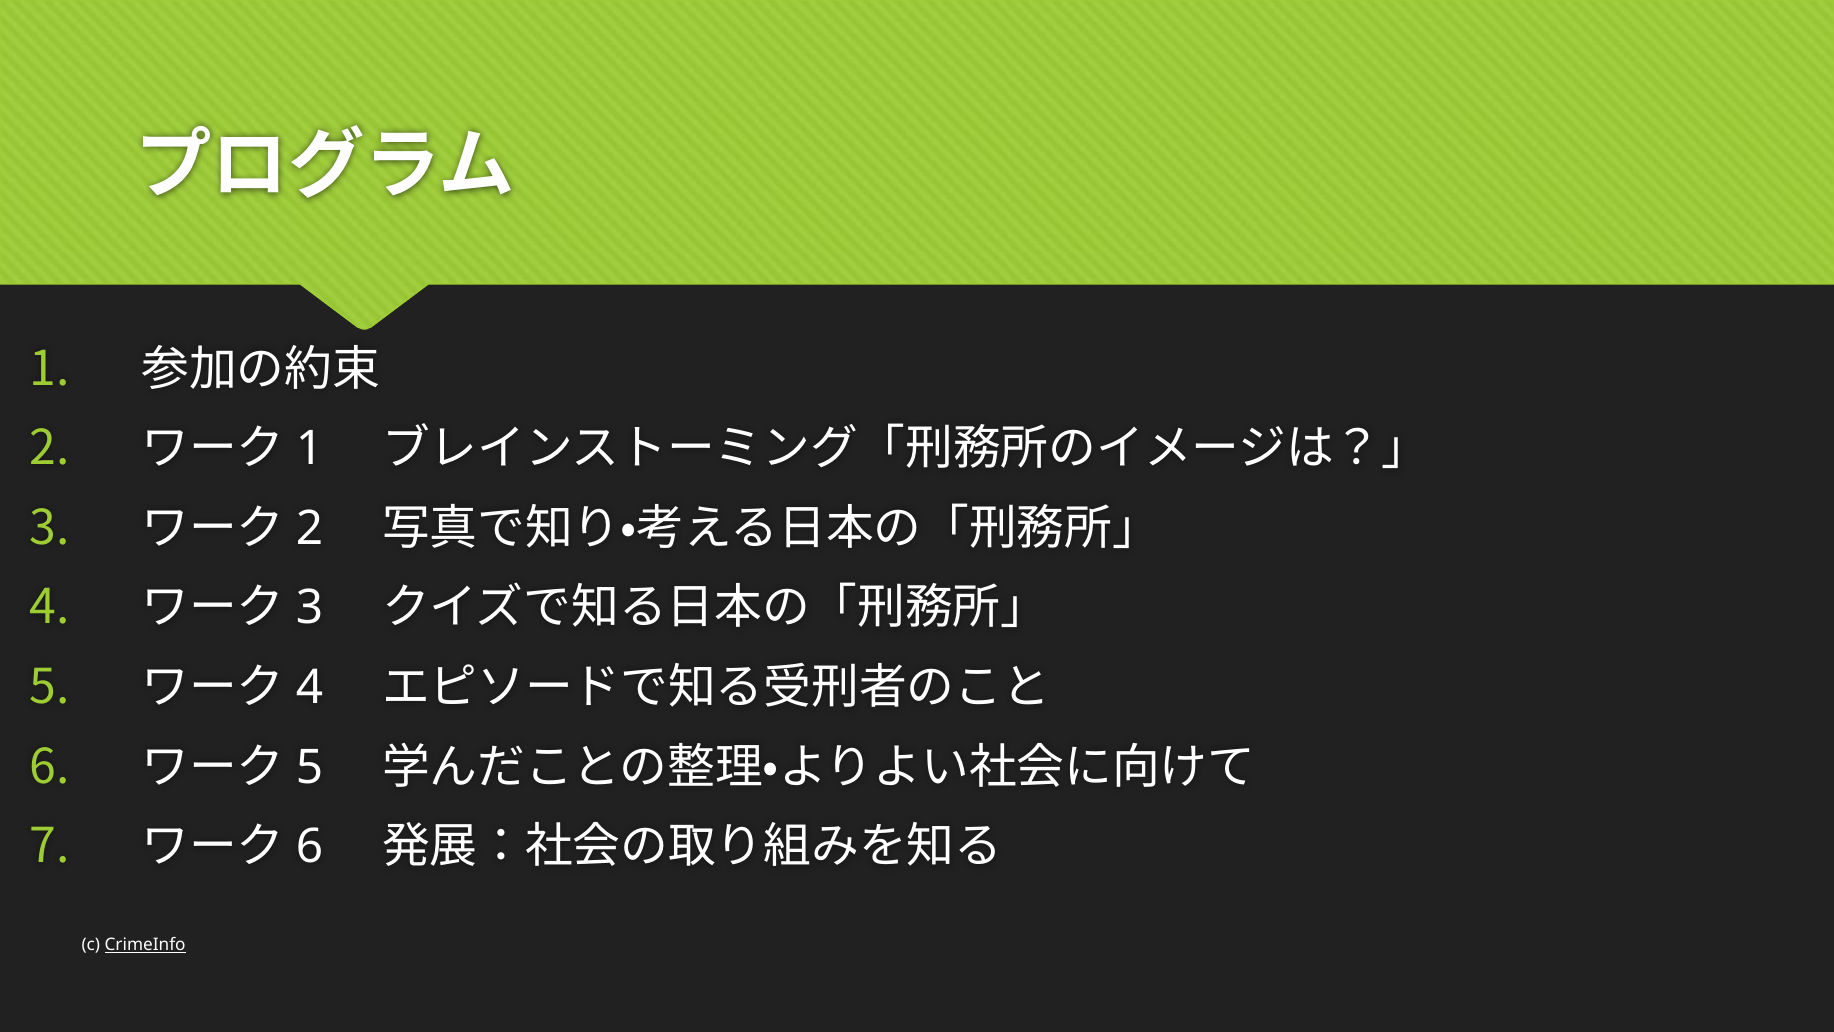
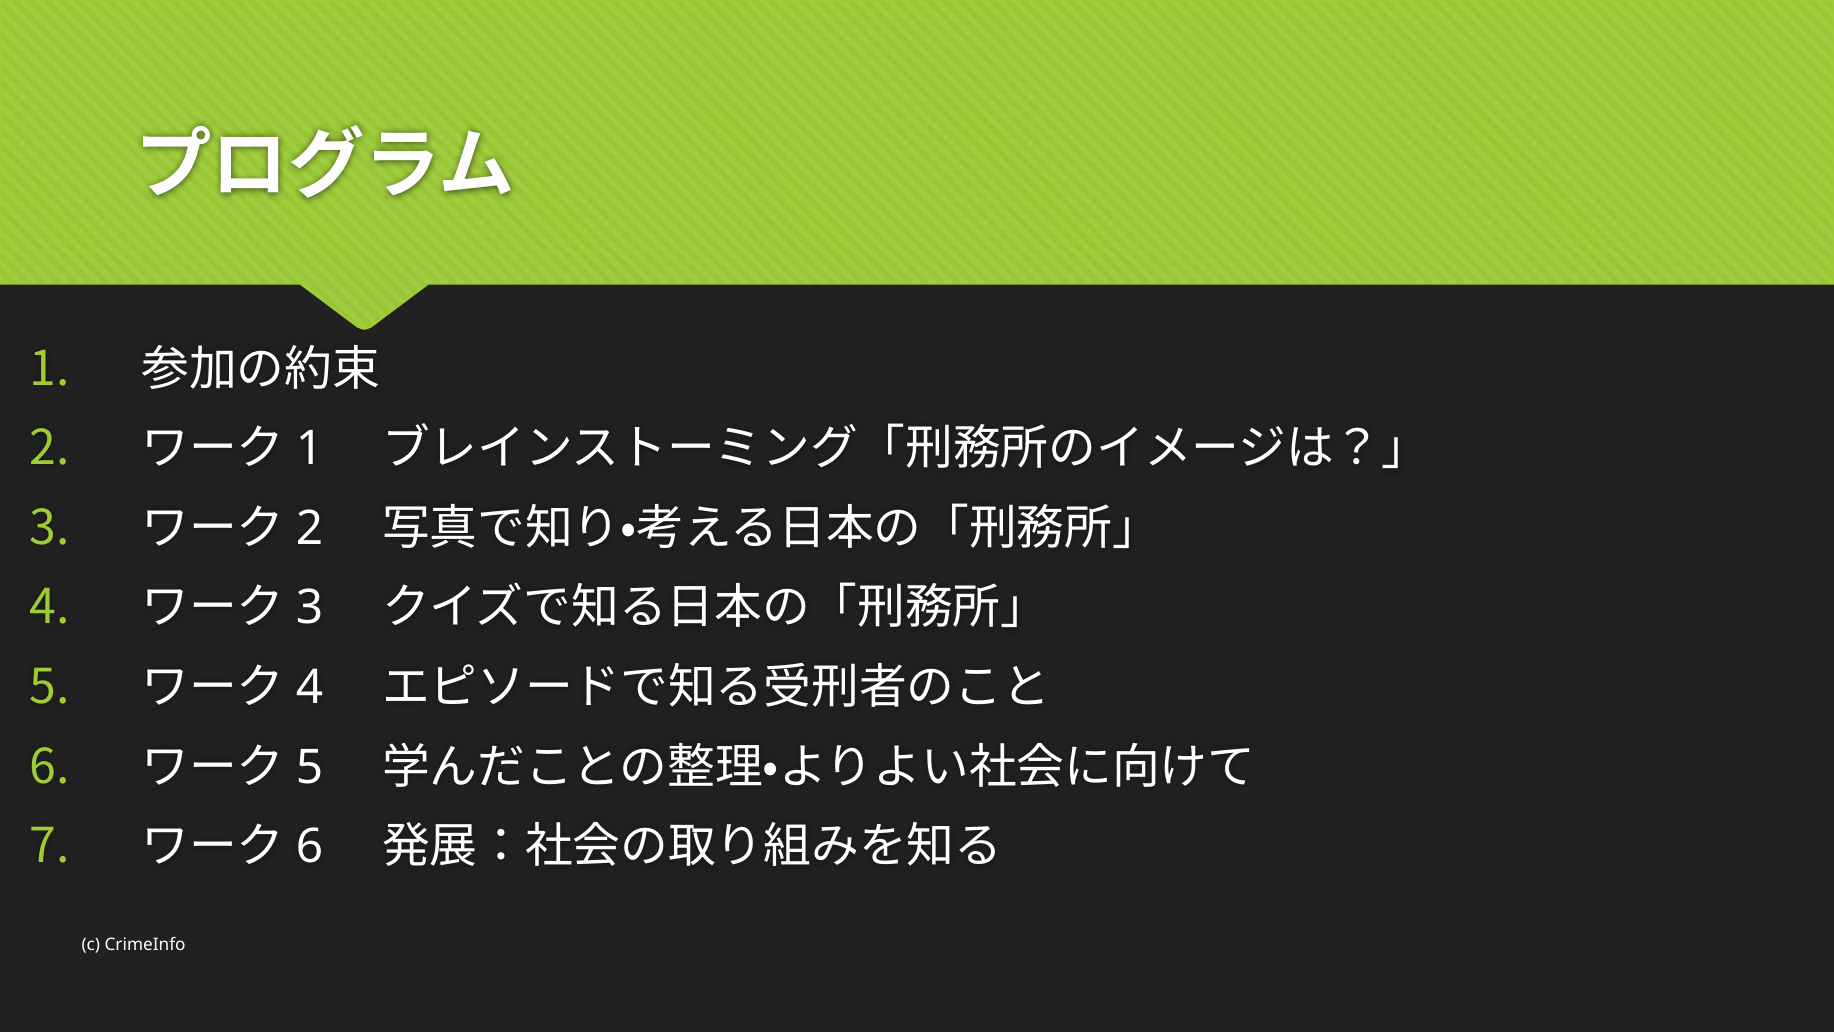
CrimeInfo underline: present -> none (145, 945)
